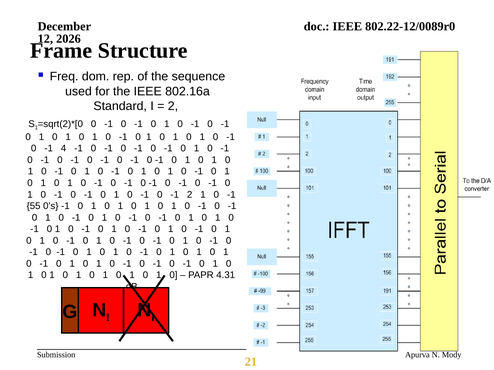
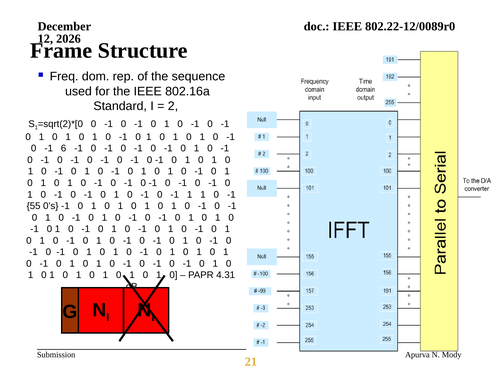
4: 4 -> 6 (64, 149)
-1 2: 2 -> 1 (190, 195)
